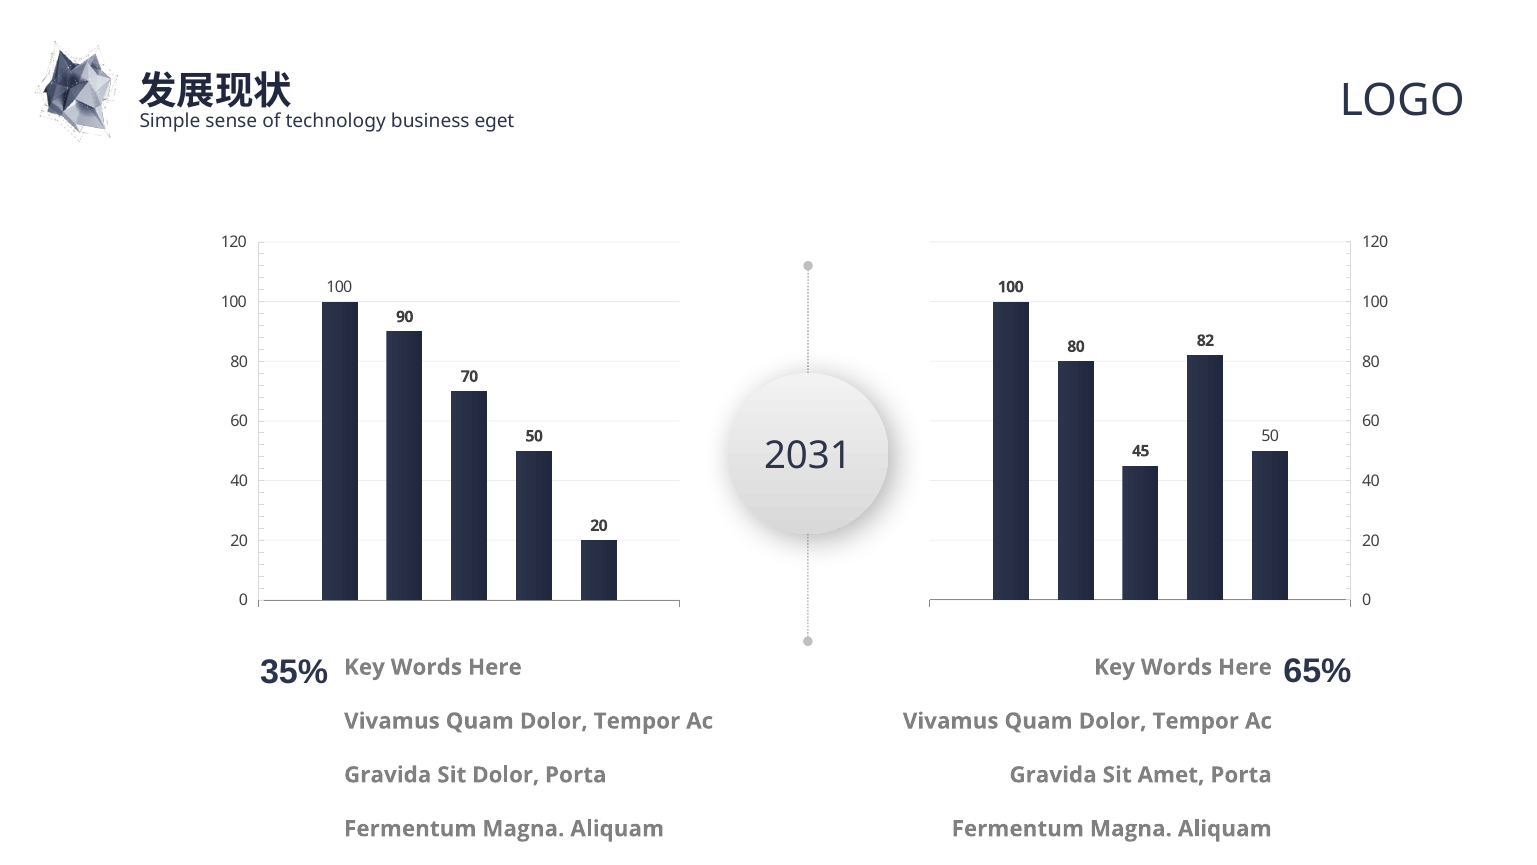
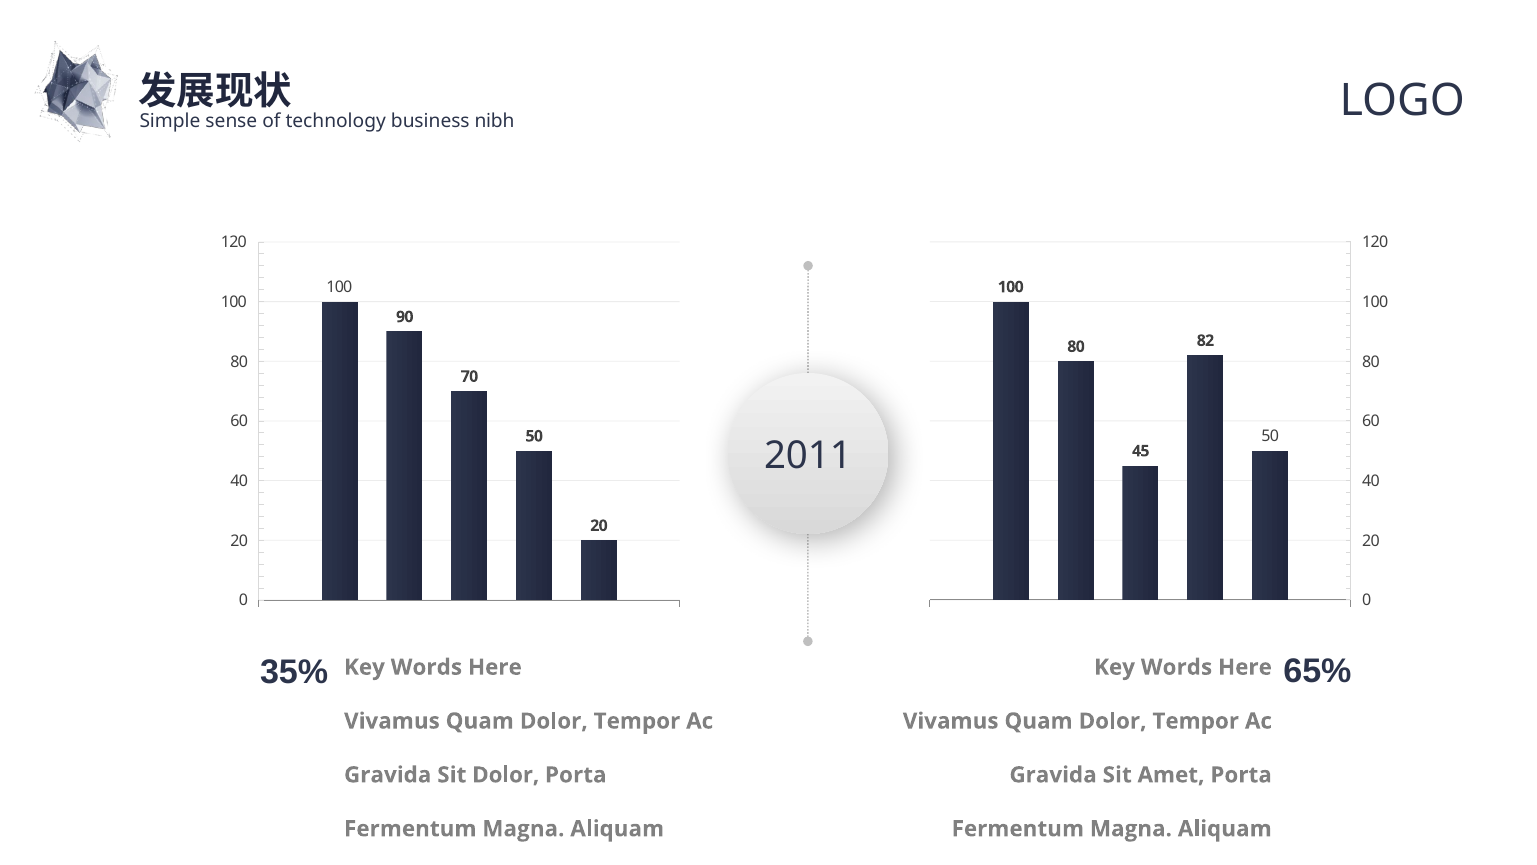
eget: eget -> nibh (495, 121)
2031: 2031 -> 2011 (808, 456)
